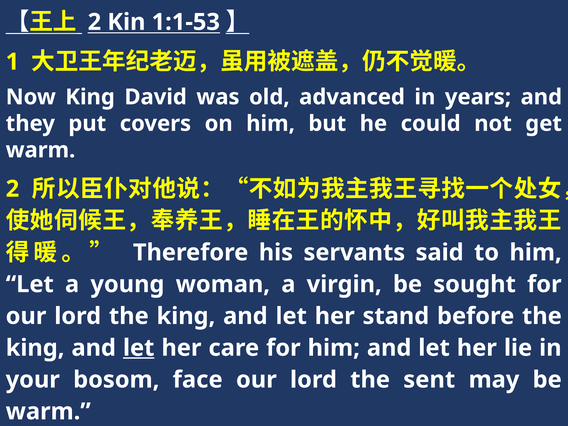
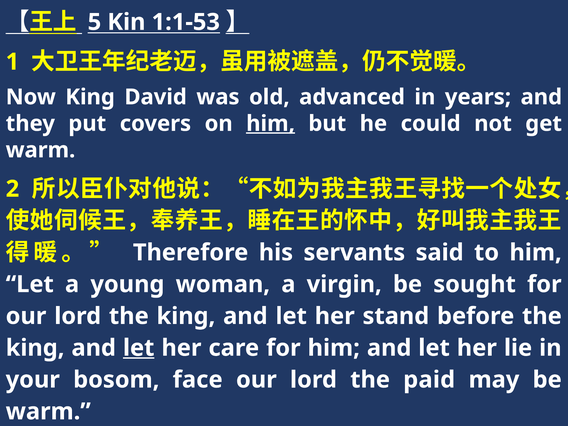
2: 2 -> 5 (94, 22)
him underline: none -> present (271, 124)
sent: sent -> paid (429, 380)
